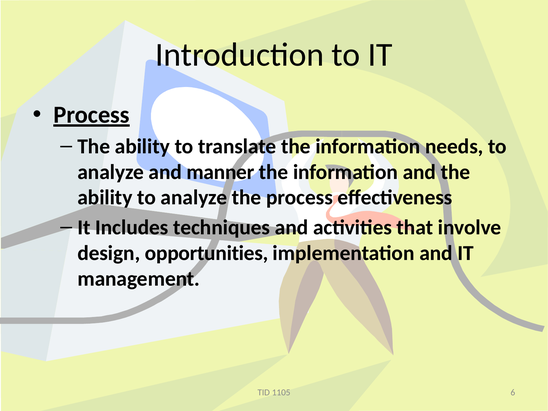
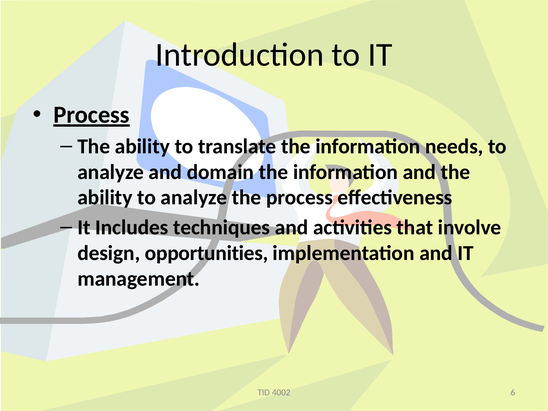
manner: manner -> domain (220, 172)
1105: 1105 -> 4002 (281, 392)
